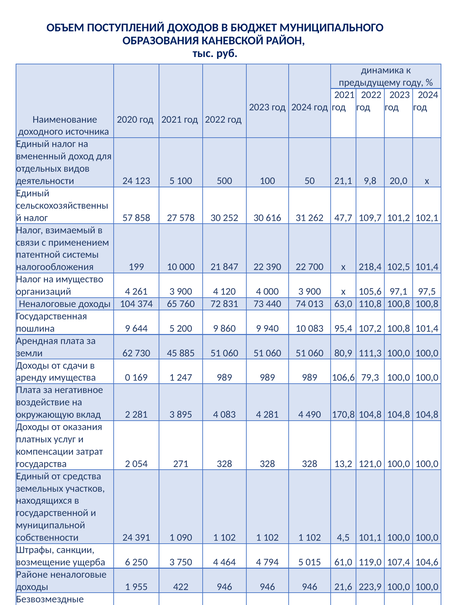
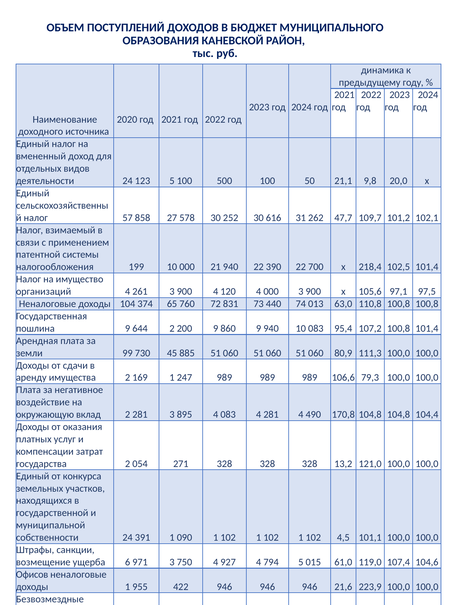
21 847: 847 -> 940 (231, 267)
644 5: 5 -> 2 (172, 329)
62: 62 -> 99 (128, 353)
имущества 0: 0 -> 2 (128, 378)
104,8 104,8 104,8: 104,8 -> 104,4 (427, 415)
средства: средства -> конкурса (82, 476)
250: 250 -> 971 (140, 562)
464: 464 -> 927 (228, 562)
Районе: Районе -> Офисов (32, 575)
